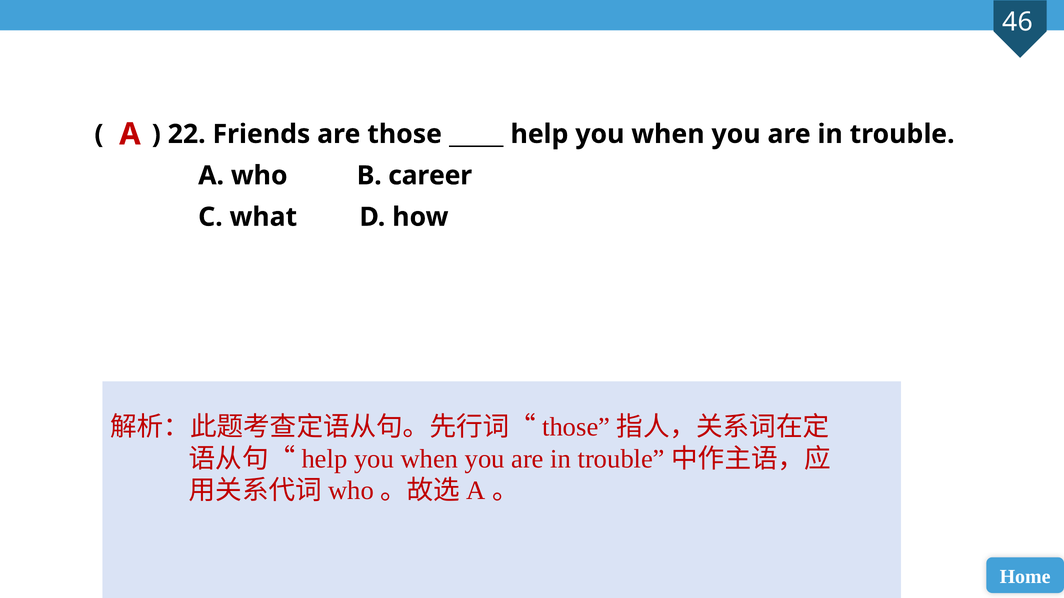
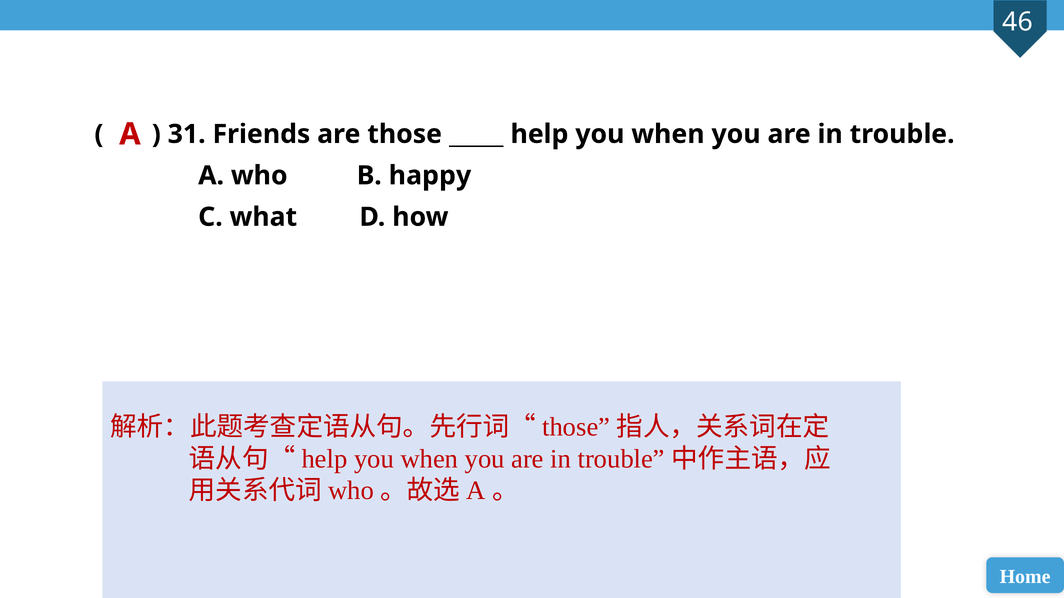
22: 22 -> 31 (187, 134)
career: career -> happy (430, 176)
